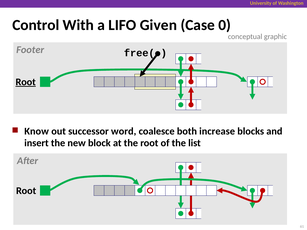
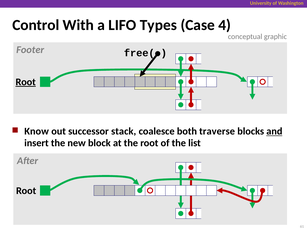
Given: Given -> Types (158, 25)
0: 0 -> 4 (225, 25)
word: word -> stack (124, 131)
increase: increase -> traverse (217, 131)
and underline: none -> present (274, 131)
